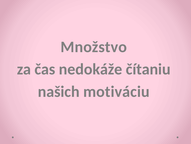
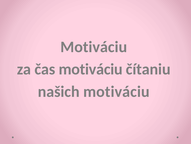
Množstvo: Množstvo -> Motiváciu (94, 47)
čas nedokáže: nedokáže -> motiváciu (91, 69)
